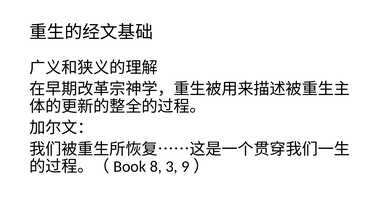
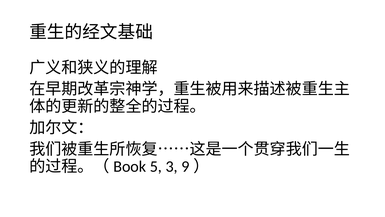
8: 8 -> 5 (156, 166)
